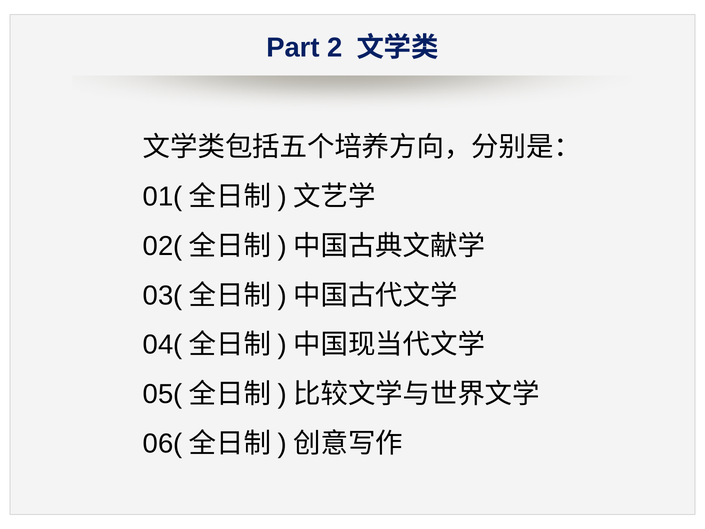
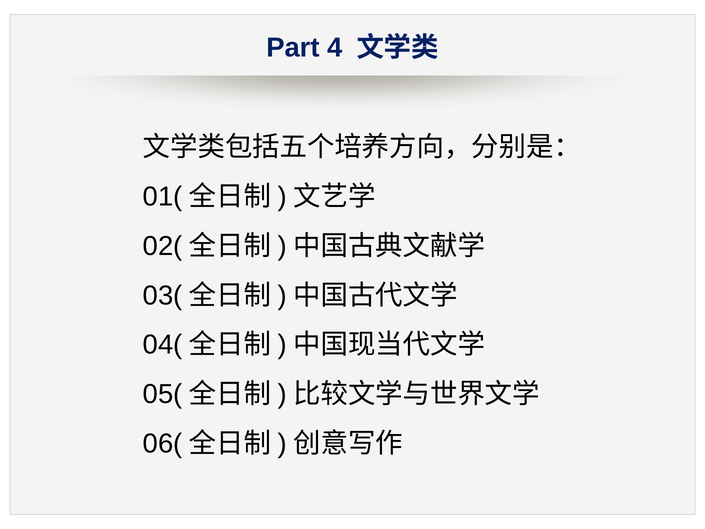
2: 2 -> 4 (335, 48)
